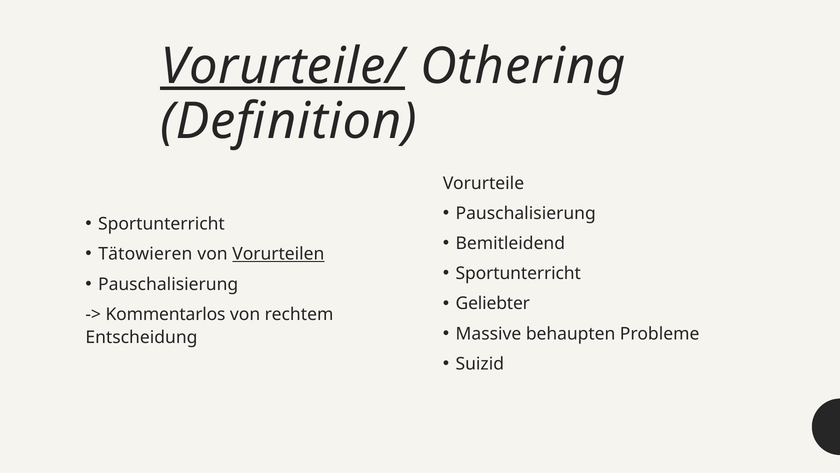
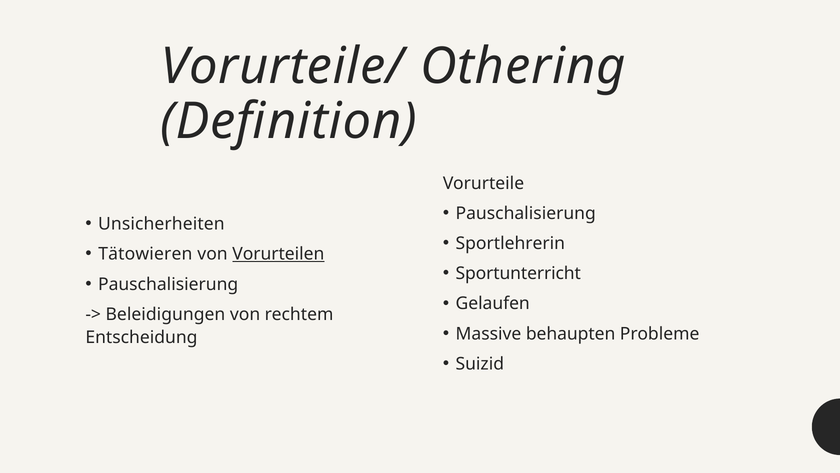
Vorurteile/ underline: present -> none (282, 66)
Sportunterricht: Sportunterricht -> Unsicherheiten (161, 224)
Bemitleidend: Bemitleidend -> Sportlehrerin (510, 243)
Geliebter: Geliebter -> Gelaufen (493, 303)
Kommentarlos: Kommentarlos -> Beleidigungen (165, 314)
